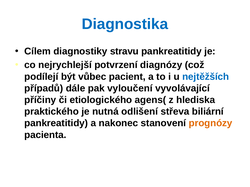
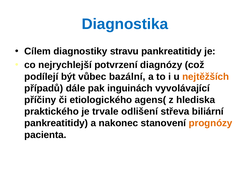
pacient: pacient -> bazální (127, 77)
nejtěžších colour: blue -> orange (206, 77)
vyloučení: vyloučení -> inguinách (130, 88)
nutná: nutná -> trvale (105, 112)
